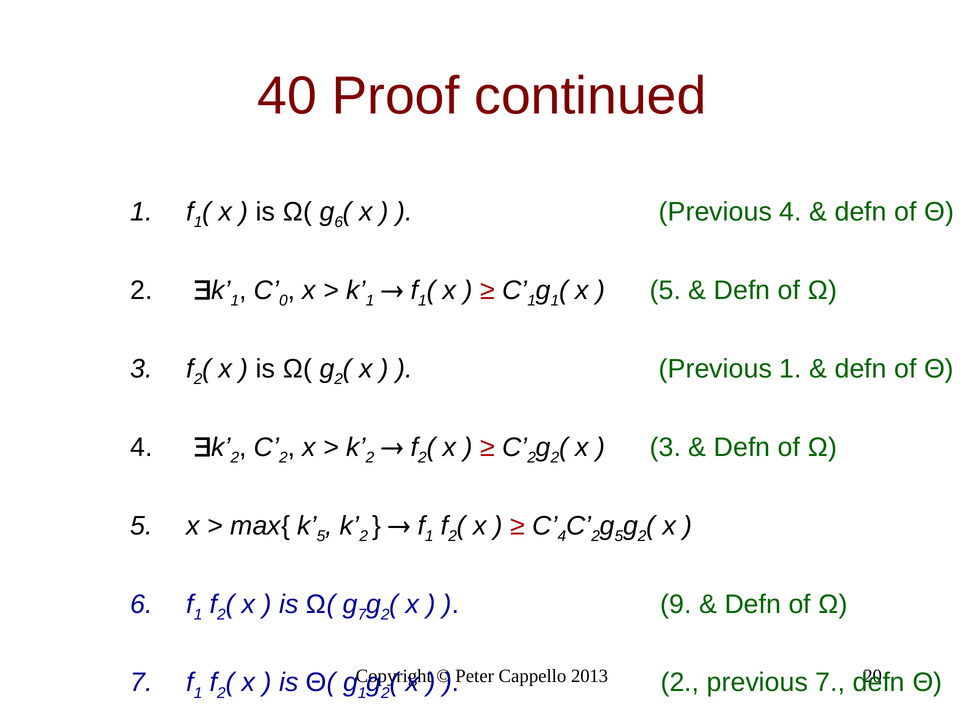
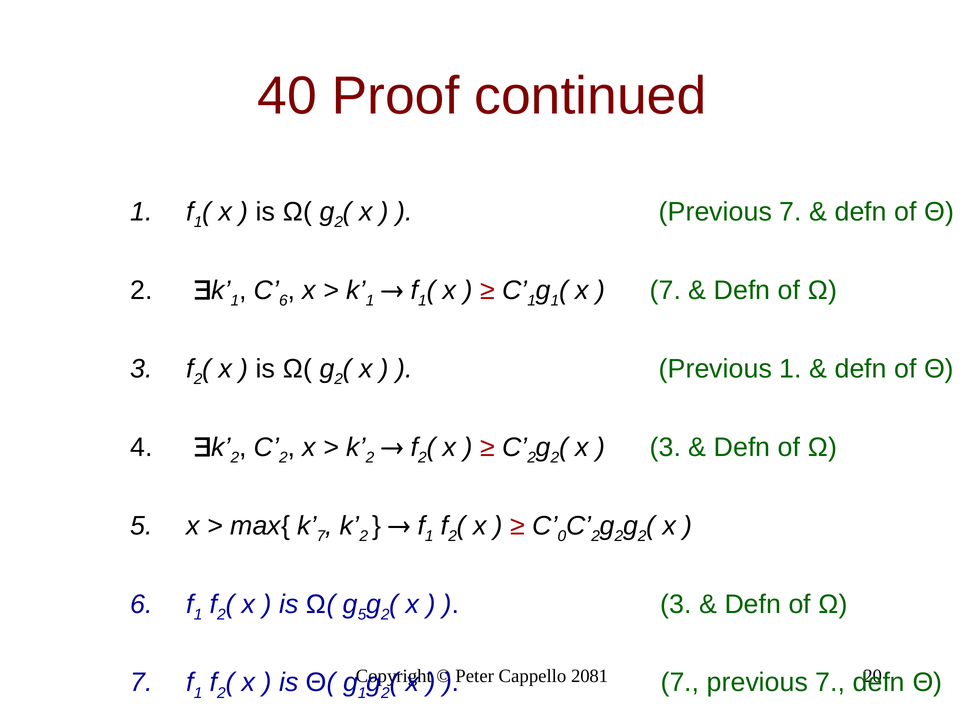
6: 6 -> 2 (339, 222)
4: 4 -> 7 (791, 212)
0: 0 -> 6 (283, 301)
5: 5 -> 7 (665, 290)
5: 5 -> 7 (321, 536)
4: 4 -> 0 (562, 536)
5: 5 -> 2 (619, 536)
7: 7 -> 5 (362, 615)
9: 9 -> 3 (676, 604)
2013: 2013 -> 2081 (590, 676)
2: 2 -> 7 (680, 683)
